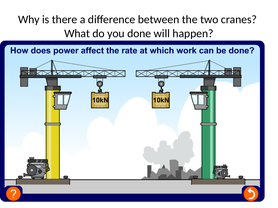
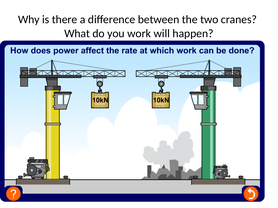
done: done -> work (139, 33)
